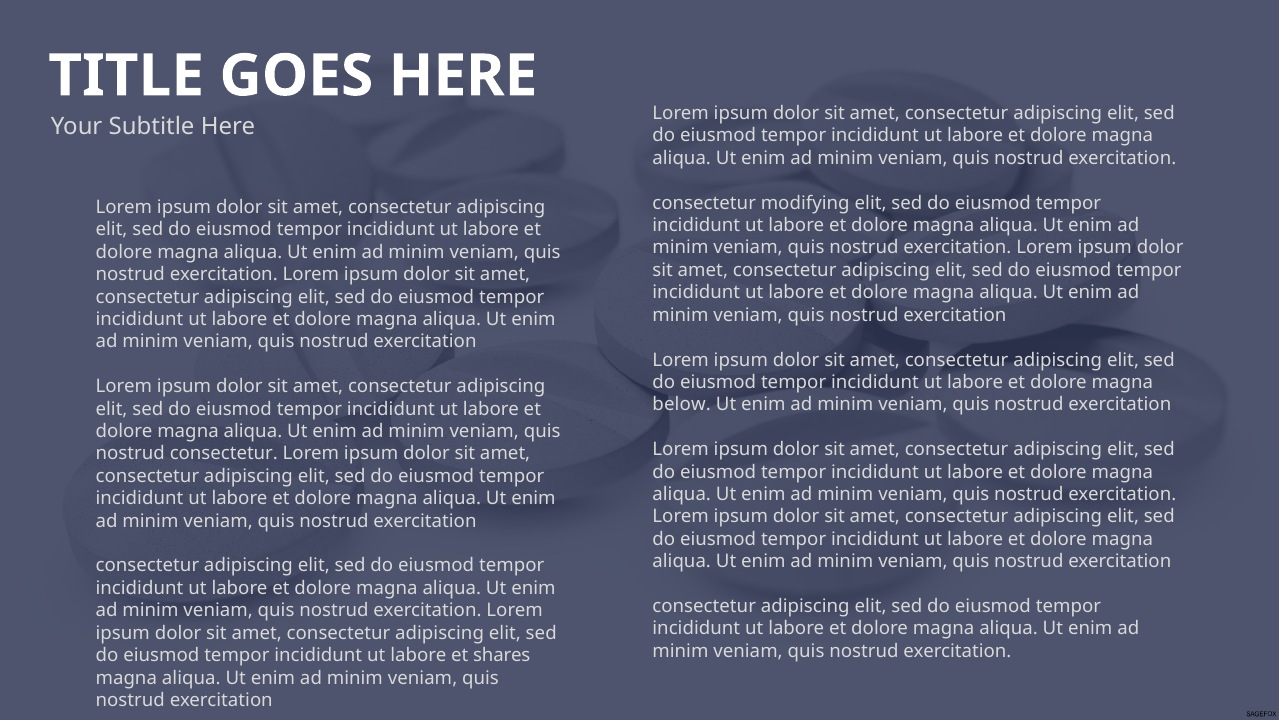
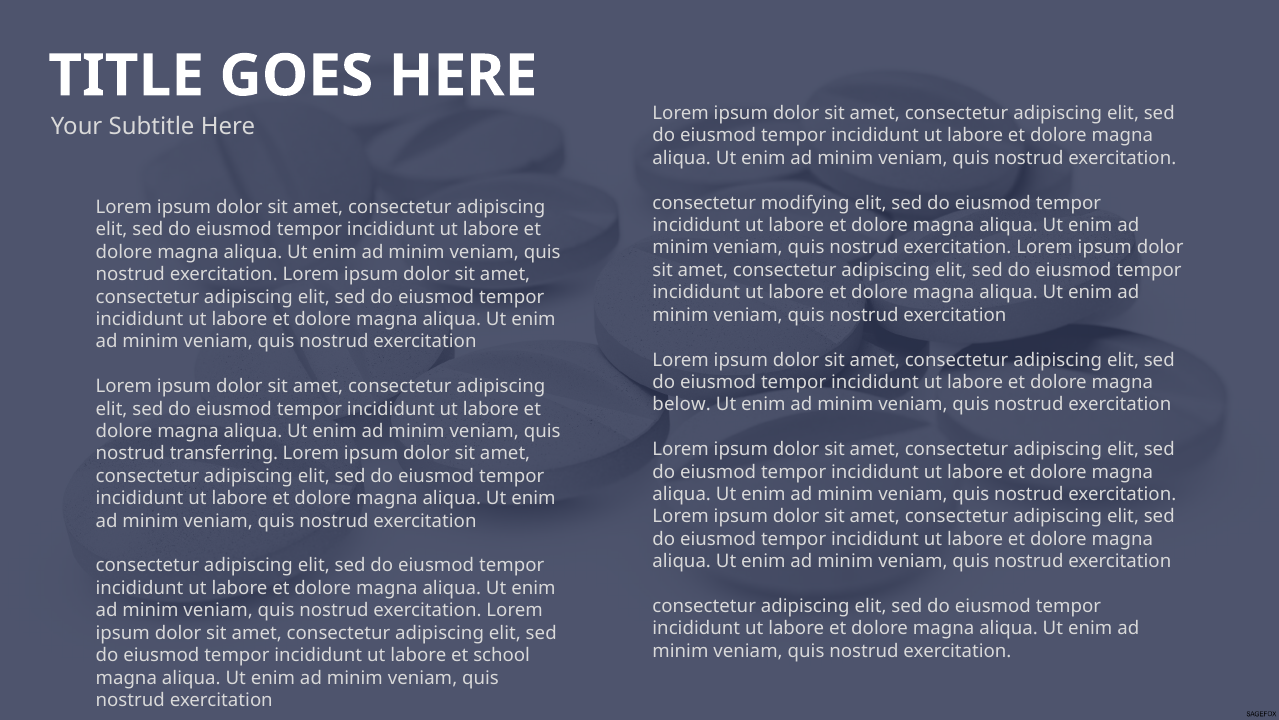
nostrud consectetur: consectetur -> transferring (224, 453)
shares: shares -> school (502, 655)
